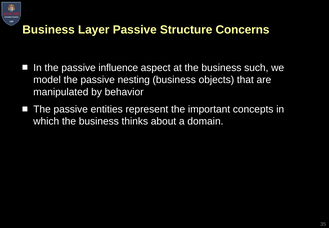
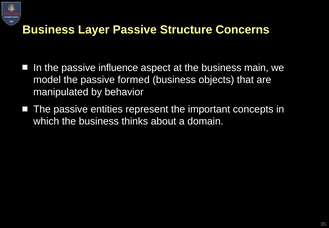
such: such -> main (256, 68)
nesting: nesting -> formed (134, 80)
